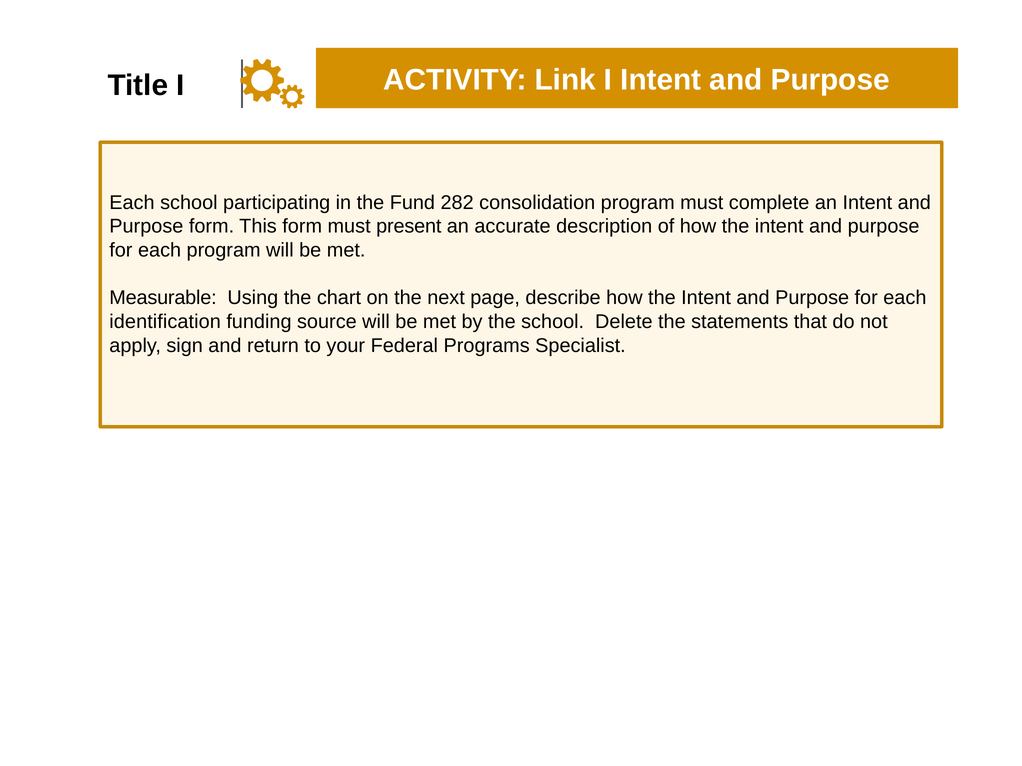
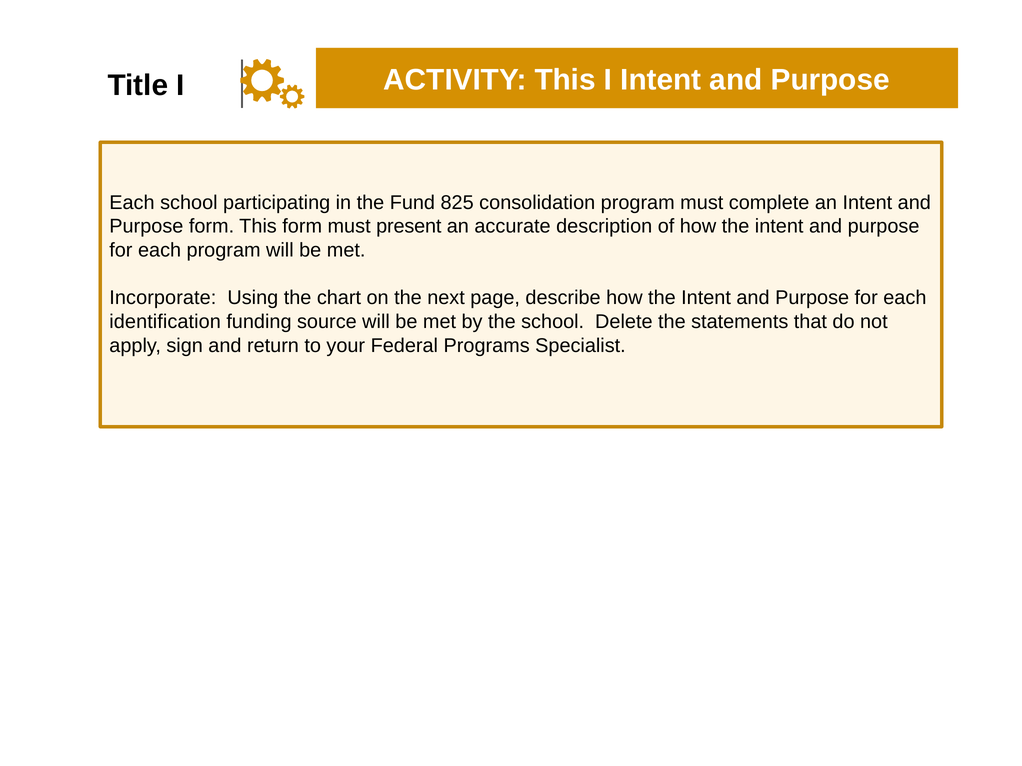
ACTIVITY Link: Link -> This (565, 80)
282: 282 -> 825 (457, 203)
Measurable: Measurable -> Incorporate (163, 298)
